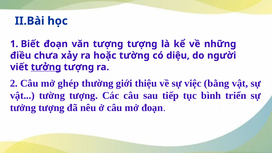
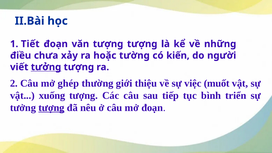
Biết: Biết -> Tiết (30, 44)
diệu: diệu -> kiến (178, 55)
bằng: bằng -> muốt (217, 83)
vật tường: tường -> xuống (52, 96)
tượng underline: none -> present (51, 108)
